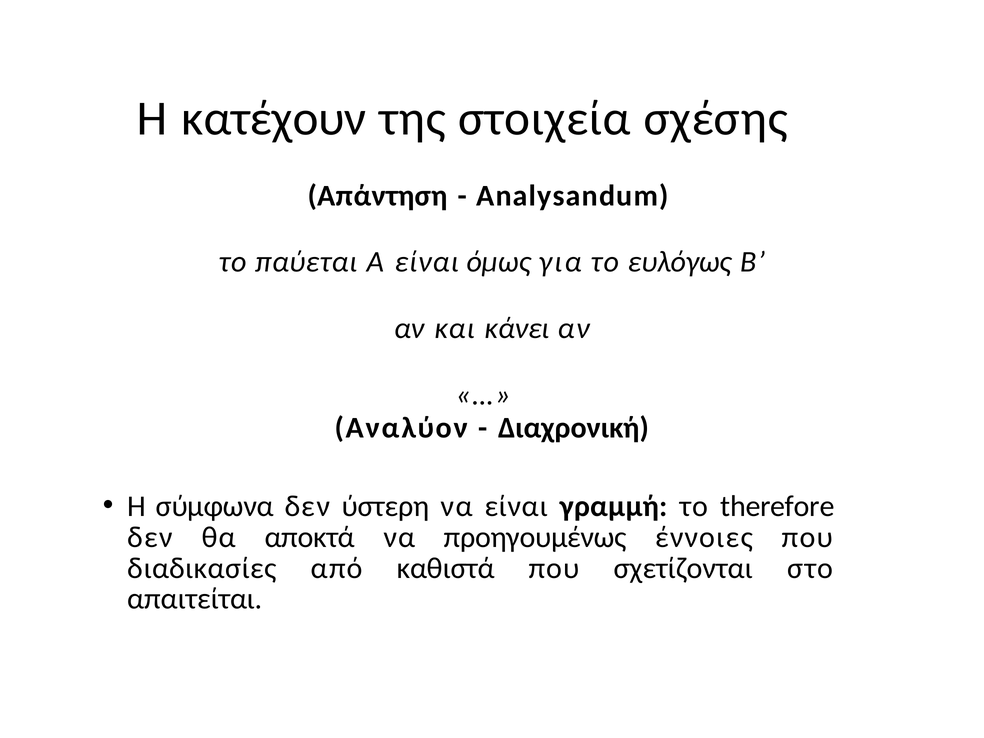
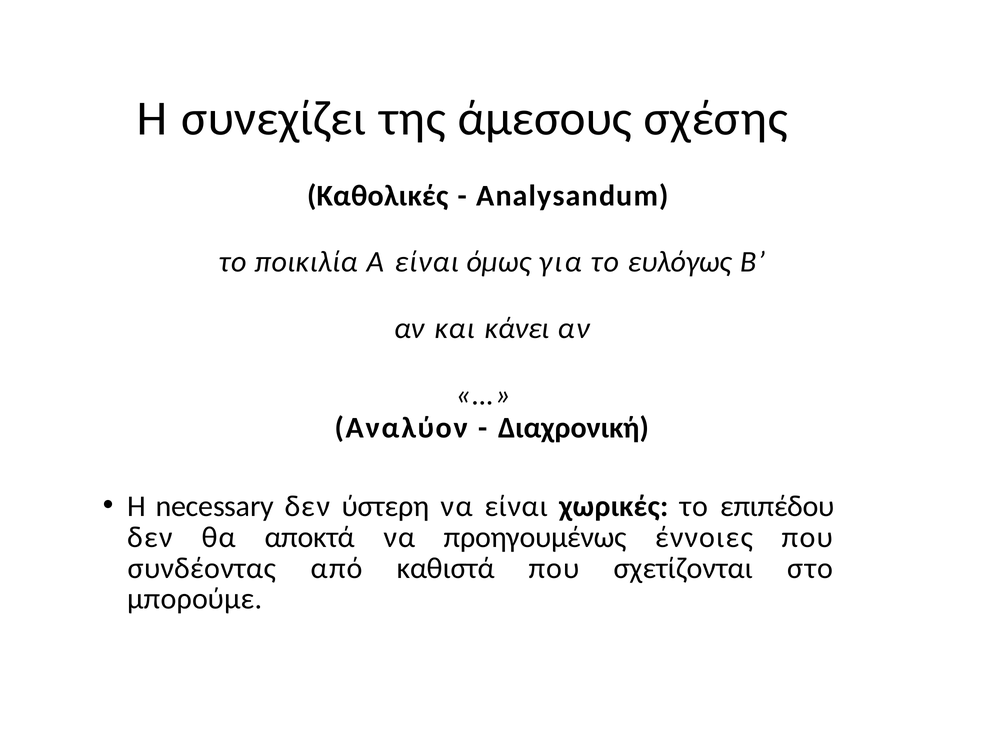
κατέχουν: κατέχουν -> συνεχίζει (274, 119)
στοιχεία: στοιχεία -> άμεσους (545, 119)
Απάντηση: Απάντηση -> Καθολικές (378, 196)
παύεται: παύεται -> ποικιλία (306, 262)
σύμφωνα: σύμφωνα -> necessary (215, 506)
γραμμή: γραμμή -> χωρικές (614, 506)
therefore: therefore -> επιπέδου (777, 506)
διαδικασίες: διαδικασίες -> συνδέοντας (202, 568)
απαιτείται: απαιτείται -> μπορούμε (195, 599)
